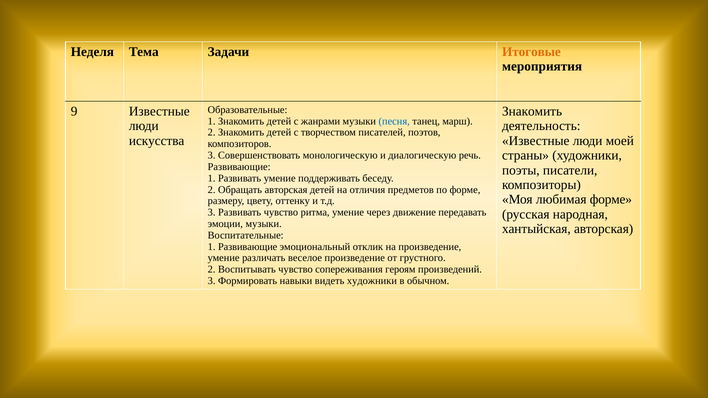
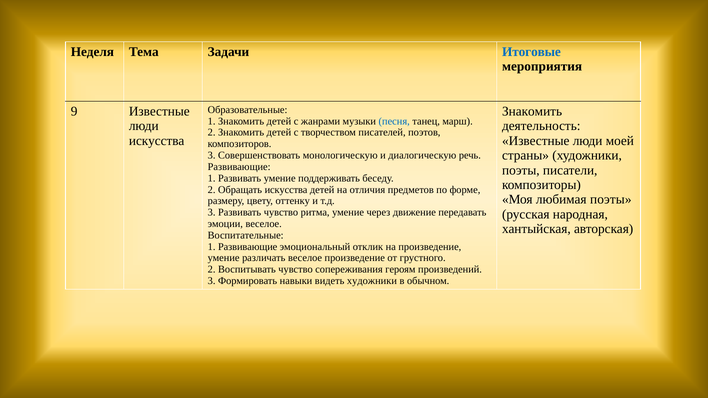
Итоговые colour: orange -> blue (531, 52)
Обращать авторская: авторская -> искусства (286, 190)
любимая форме: форме -> поэты (611, 200)
эмоции музыки: музыки -> веселое (264, 224)
